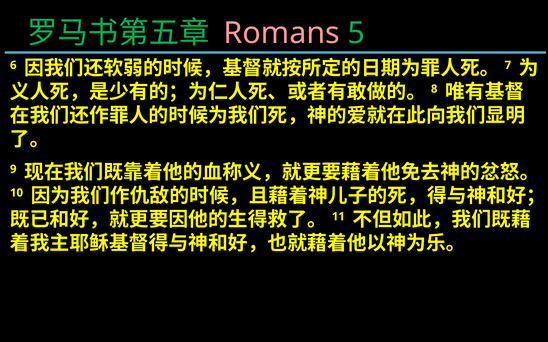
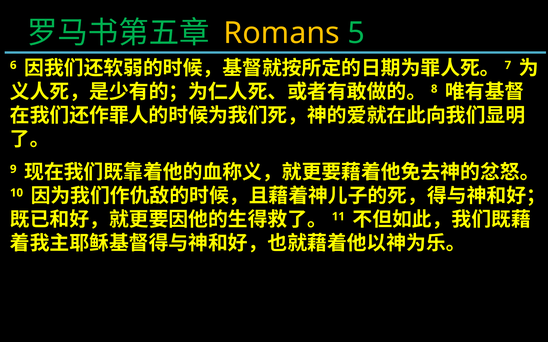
Romans colour: pink -> yellow (282, 33)
